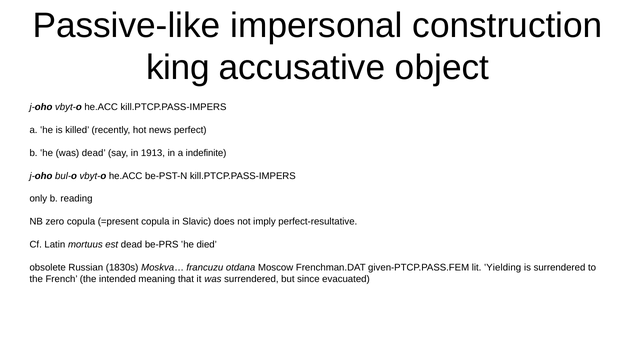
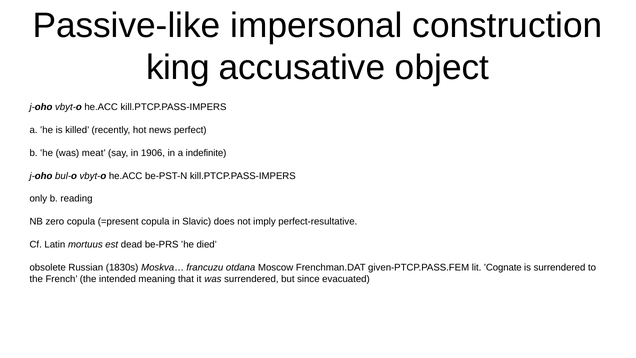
was dead: dead -> meat (94, 153)
1913: 1913 -> 1906 (153, 153)
‛Yielding: ‛Yielding -> ‛Cognate (503, 267)
